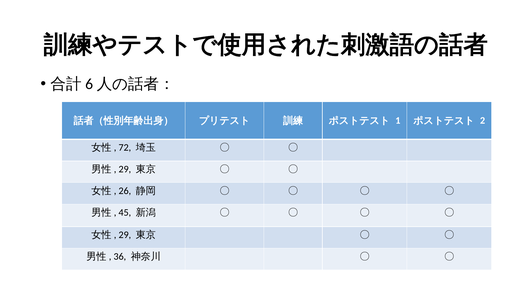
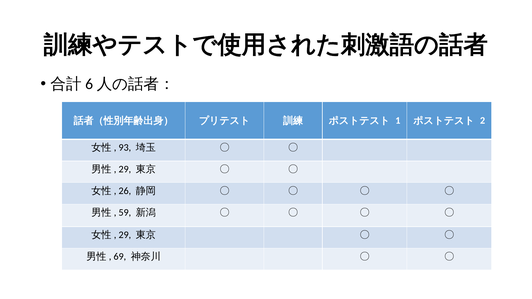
72: 72 -> 93 (125, 148)
45: 45 -> 59 (125, 213)
36: 36 -> 69 (120, 257)
